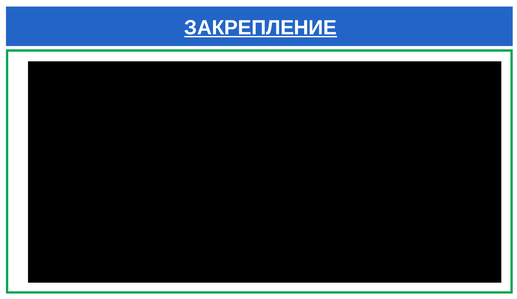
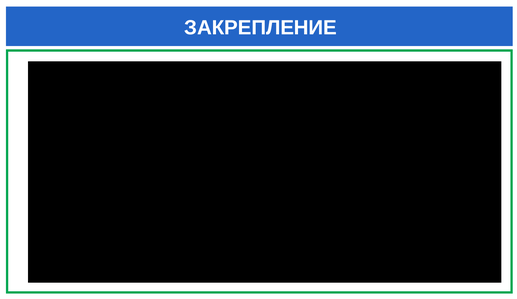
ЗАКРЕПЛЕНИЕ underline: present -> none (261, 28)
